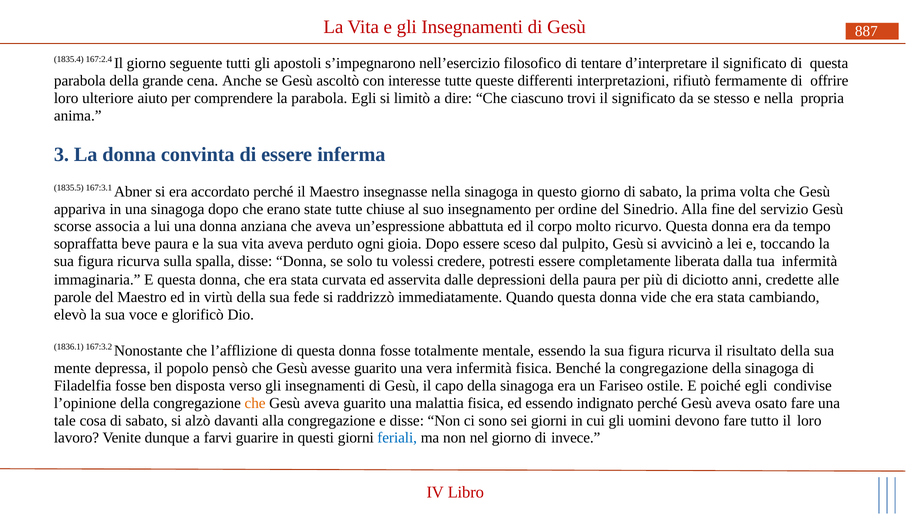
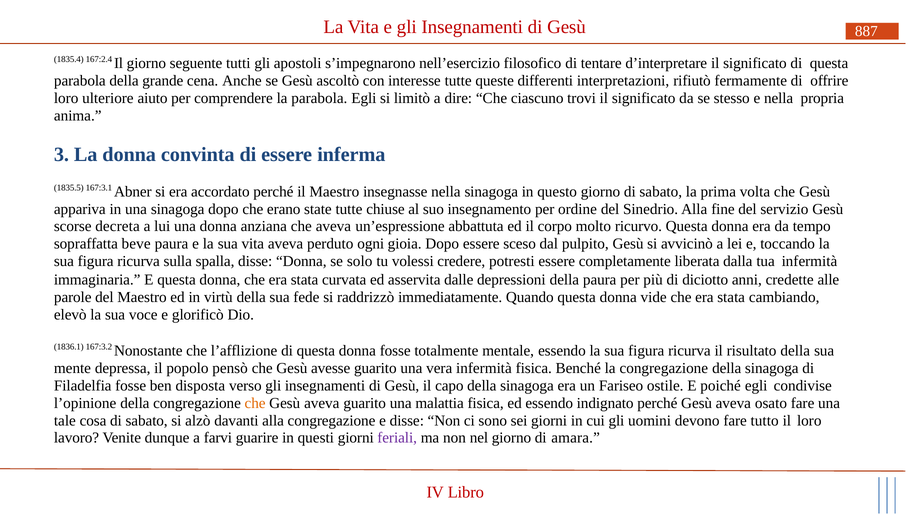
associa: associa -> decreta (117, 227)
feriali colour: blue -> purple (397, 438)
invece: invece -> amara (576, 438)
